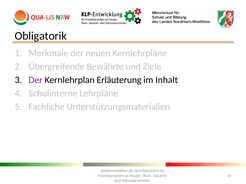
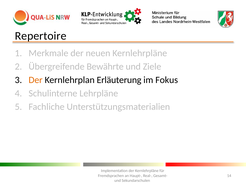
Obligatorik: Obligatorik -> Repertoire (41, 36)
Der colour: purple -> orange (36, 80)
Inhalt: Inhalt -> Fokus (167, 80)
